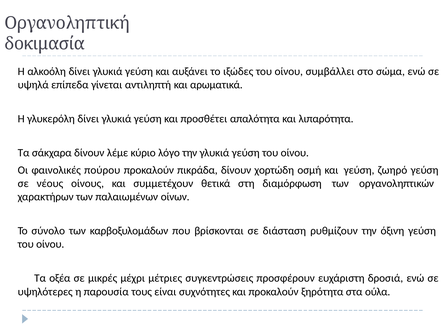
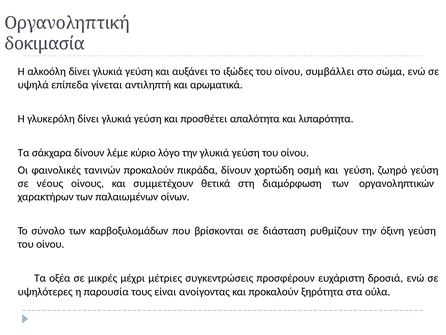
πούρου: πούρου -> τανινών (102, 170)
συχνότητες: συχνότητες -> ανοίγοντας (204, 291)
